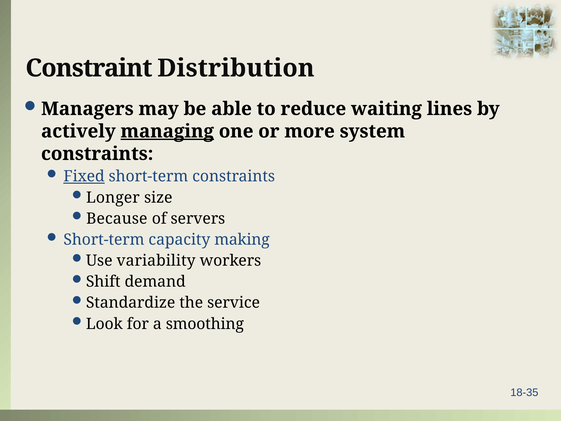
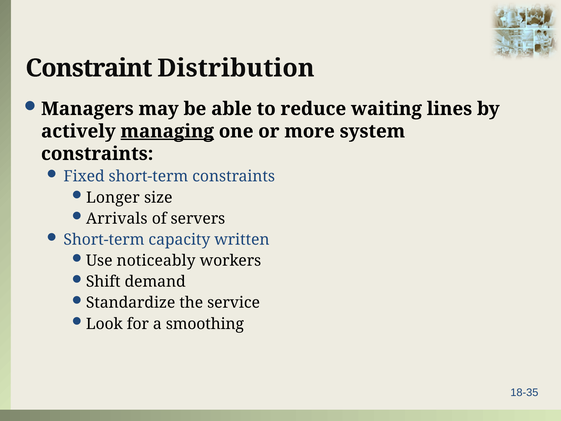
Fixed underline: present -> none (84, 176)
Because: Because -> Arrivals (117, 218)
making: making -> written (242, 240)
variability: variability -> noticeably (156, 261)
